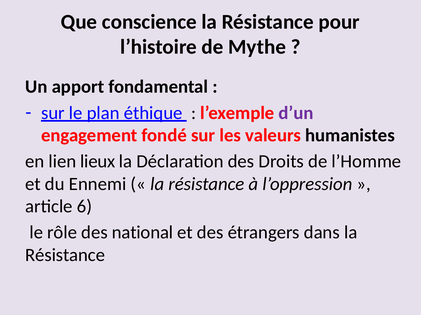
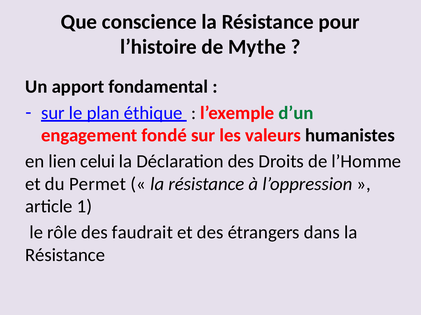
d’un colour: purple -> green (296, 113)
lieux: lieux -> celui (98, 162)
Ennemi: Ennemi -> Permet (98, 184)
6: 6 -> 1 (84, 207)
national: national -> faudrait (142, 233)
